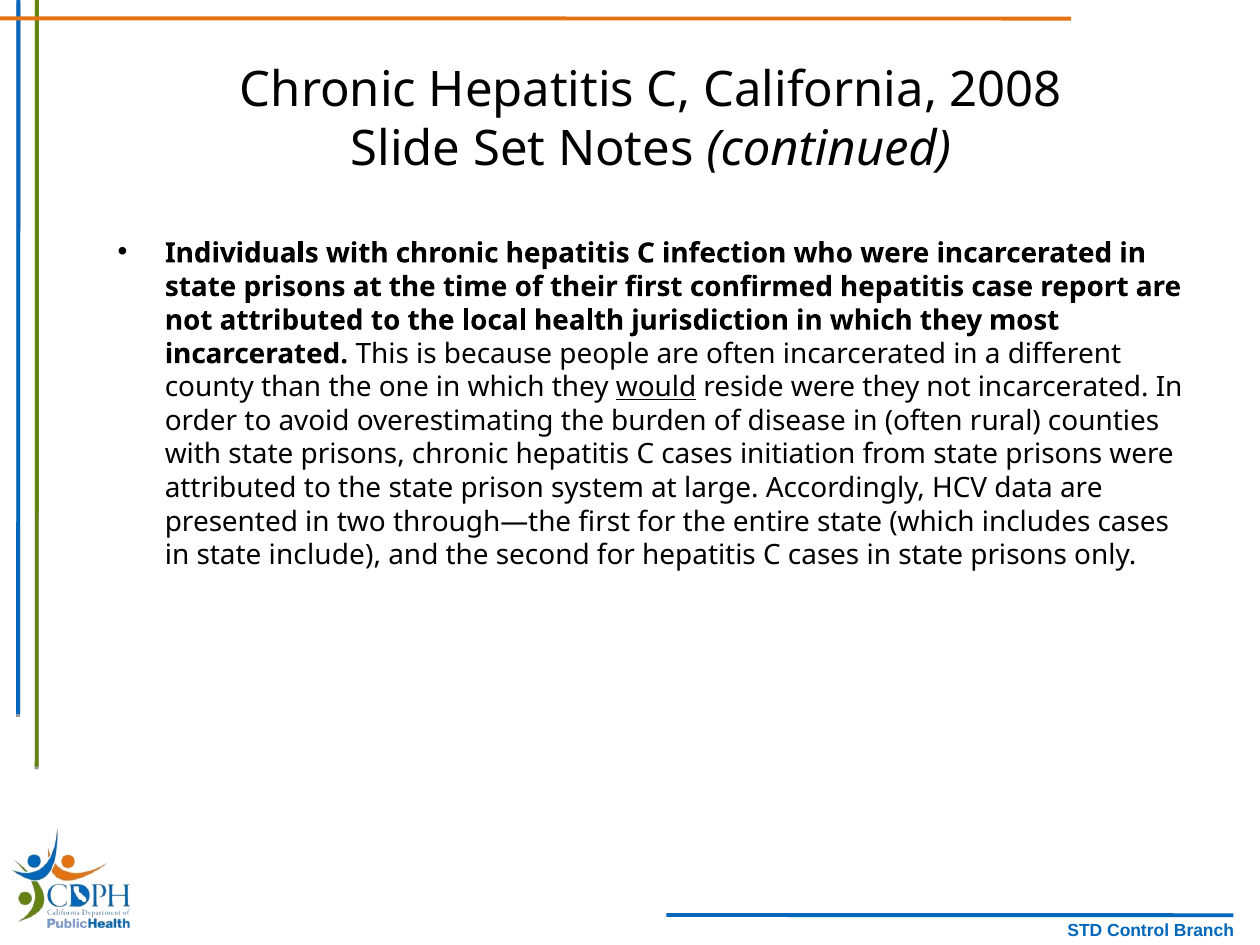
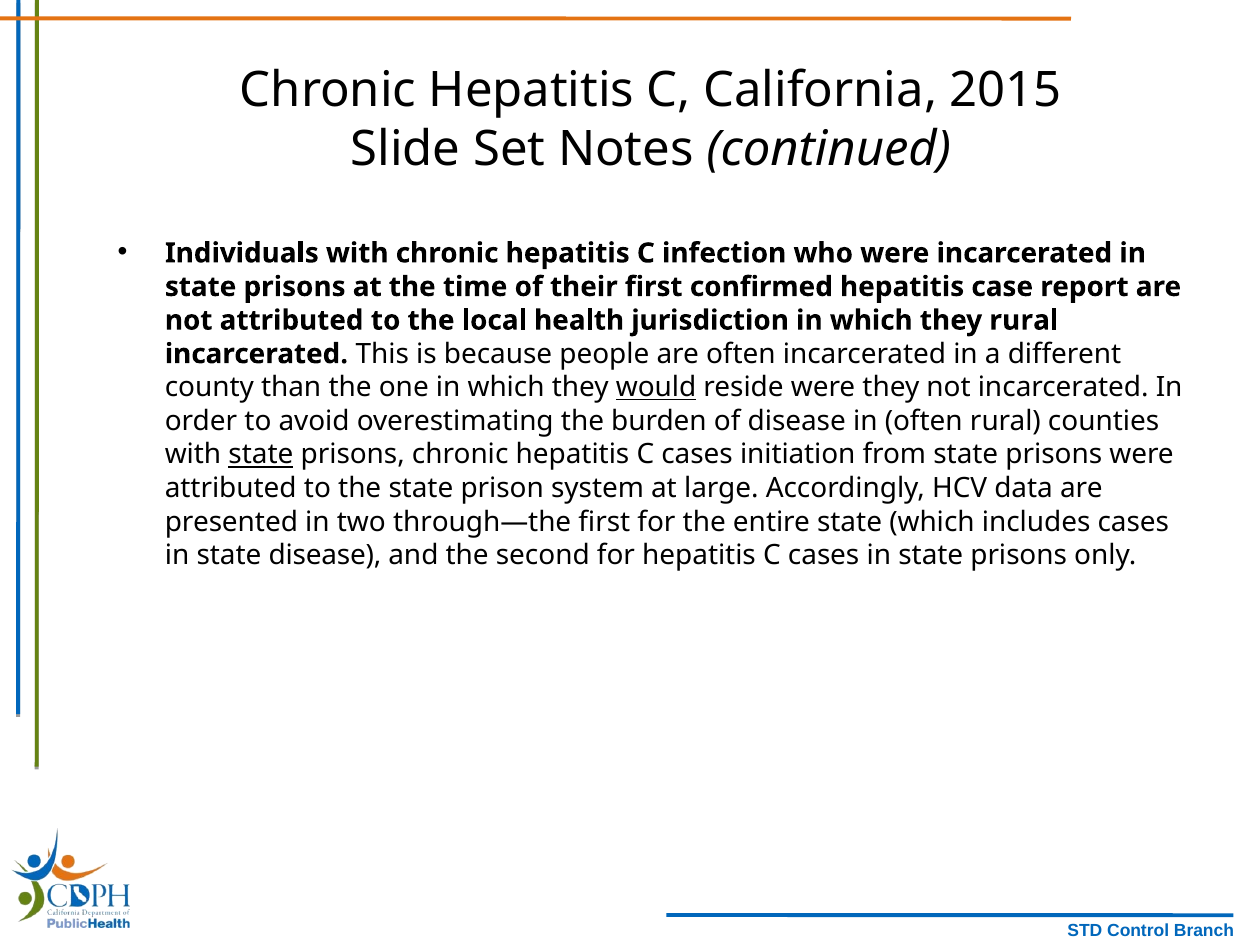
2008: 2008 -> 2015 (1006, 91)
they most: most -> rural (1024, 320)
state underline: none -> present (261, 455)
state include: include -> disease (325, 555)
